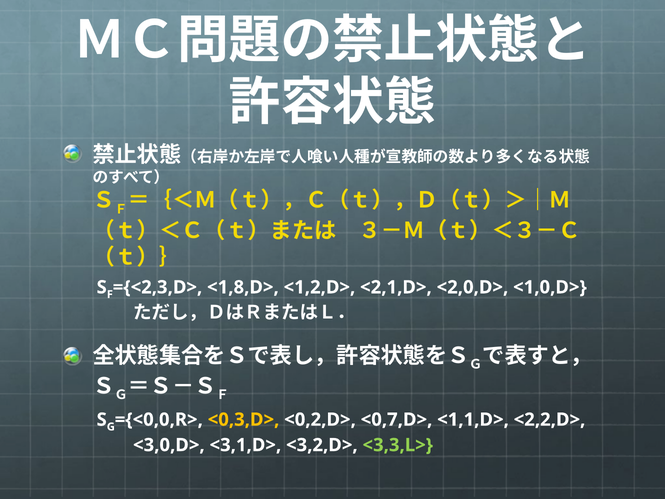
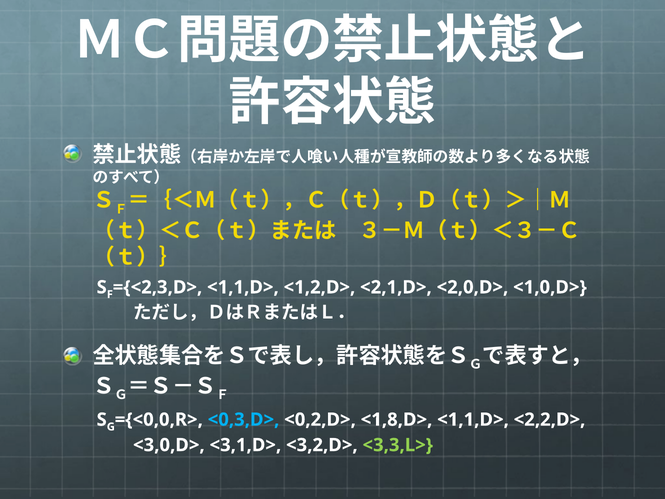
<1,8,D>: <1,8,D> -> <1,1,D> (243, 287)
<0,3,D> colour: yellow -> light blue (244, 419)
<0,7,D>: <0,7,D> -> <1,8,D> (397, 419)
